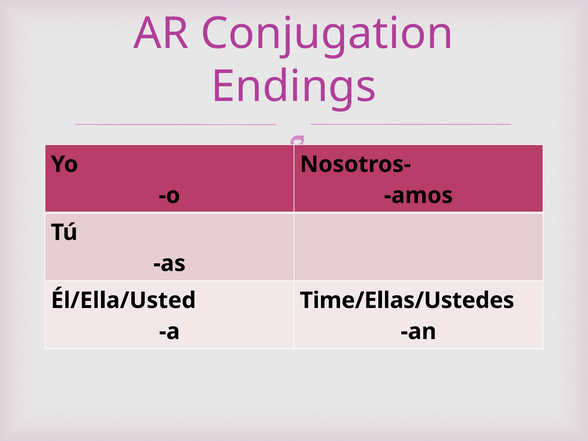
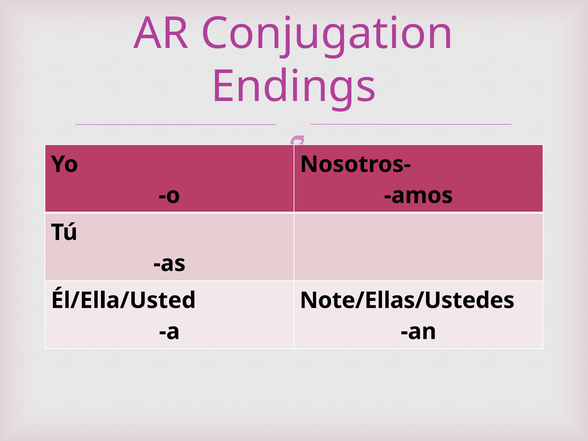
Time/Ellas/Ustedes: Time/Ellas/Ustedes -> Note/Ellas/Ustedes (407, 300)
